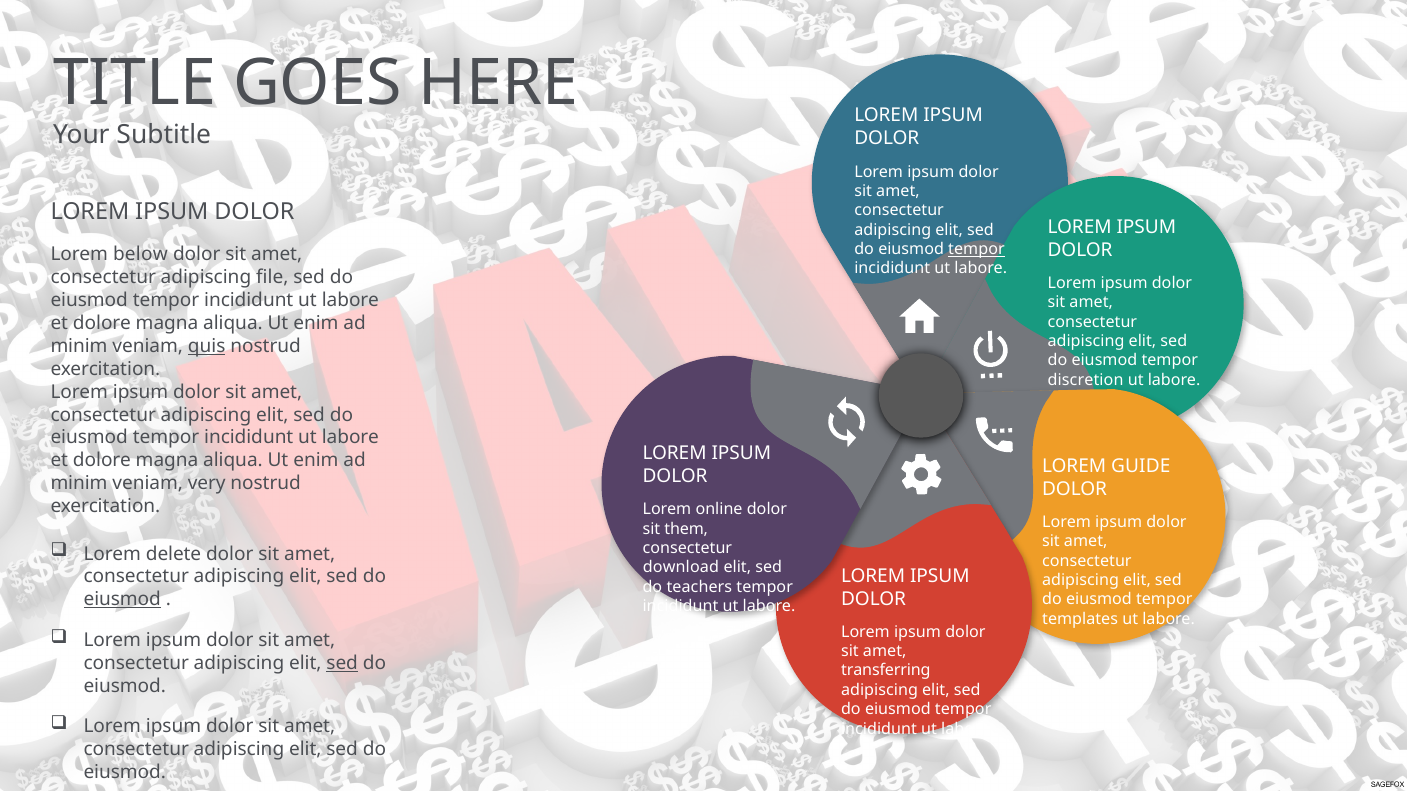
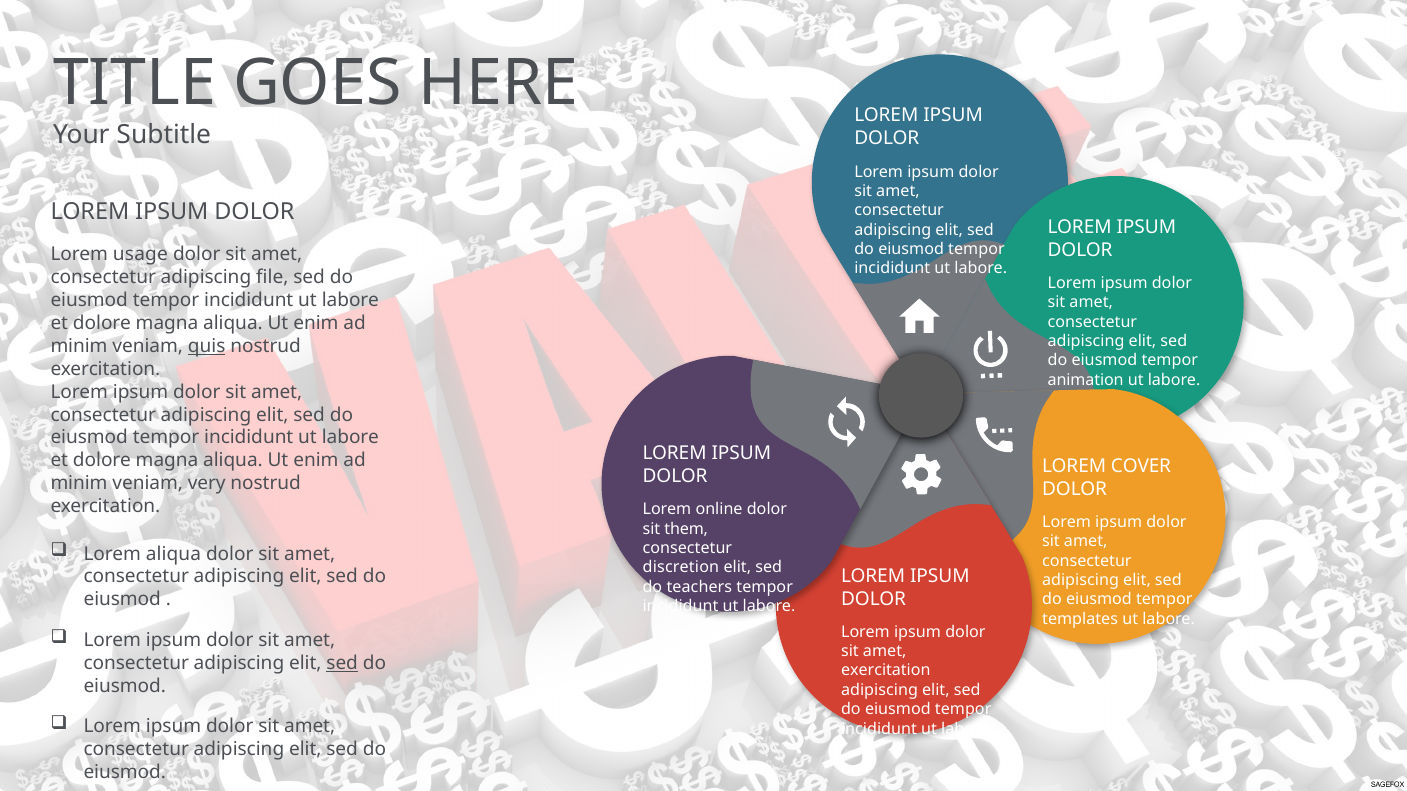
tempor underline: present -> none (976, 249)
below: below -> usage (140, 255)
discretion: discretion -> animation (1086, 380)
GUIDE: GUIDE -> COVER (1141, 466)
Lorem delete: delete -> aliqua (173, 554)
download: download -> discretion (681, 568)
eiusmod underline: present -> none (122, 600)
transferring: transferring -> exercitation (886, 671)
